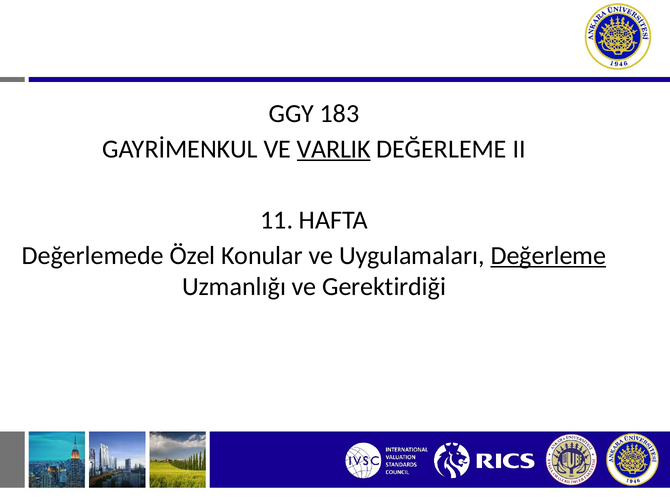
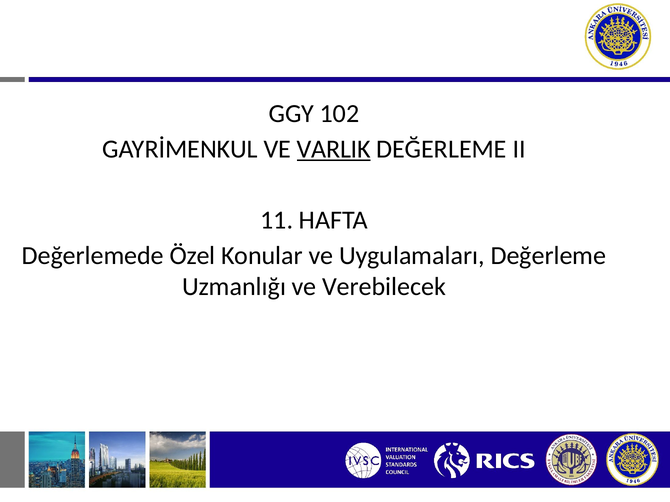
183: 183 -> 102 (339, 114)
Değerleme underline: present -> none (548, 256)
Gerektirdiği: Gerektirdiği -> Verebilecek (384, 287)
